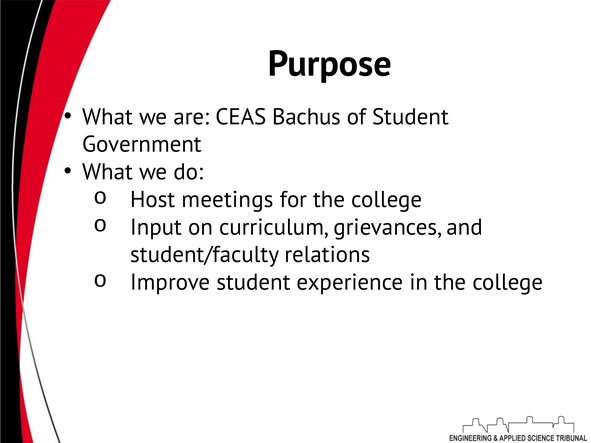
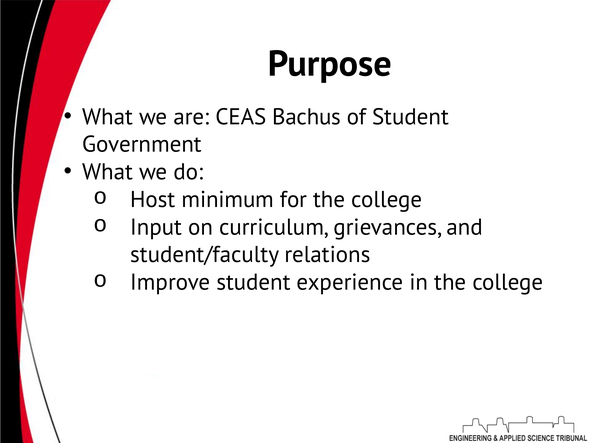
meetings: meetings -> minimum (228, 200)
